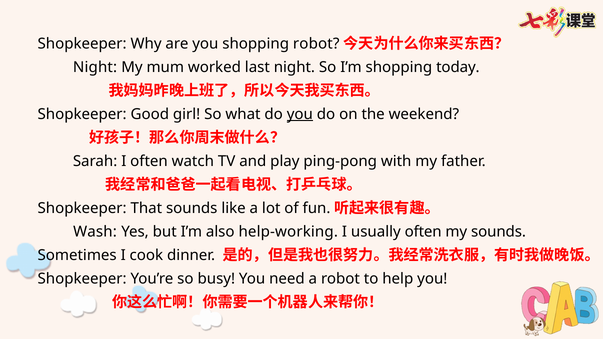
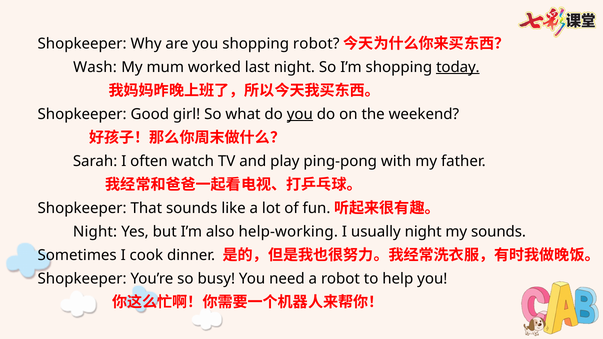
Night: Night -> Wash (95, 67)
today underline: none -> present (458, 67)
Wash: Wash -> Night (95, 232)
usually often: often -> night (423, 232)
